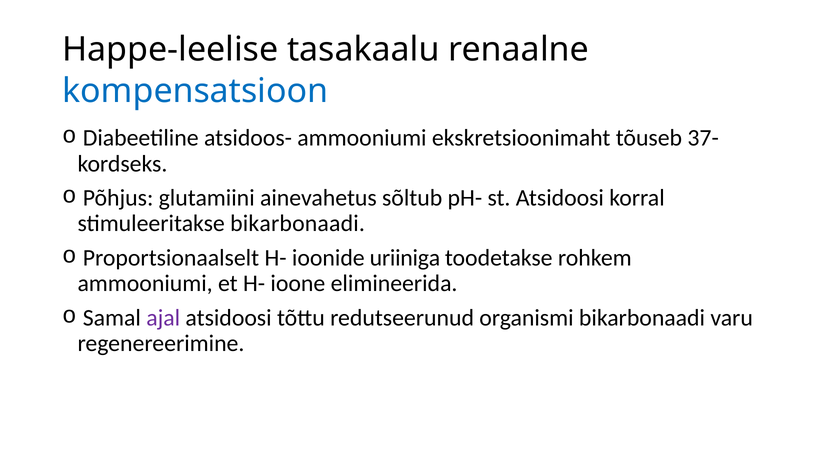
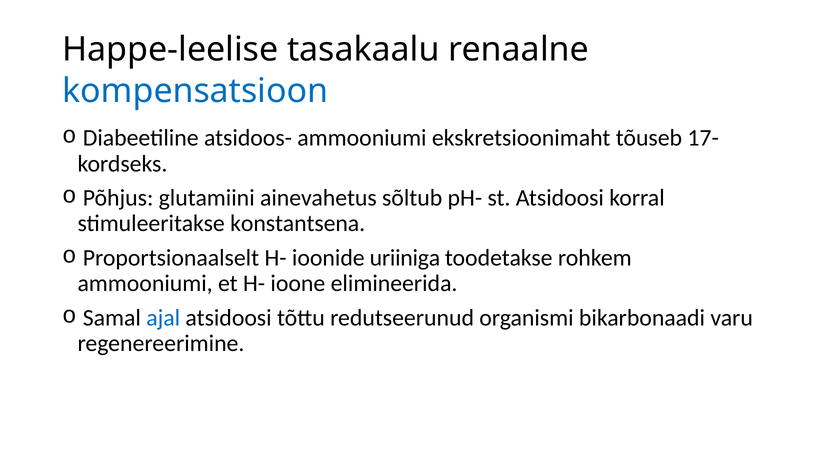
37-: 37- -> 17- (703, 138)
stimuleeritakse bikarbonaadi: bikarbonaadi -> konstantsena (298, 224)
ajal colour: purple -> blue (163, 318)
